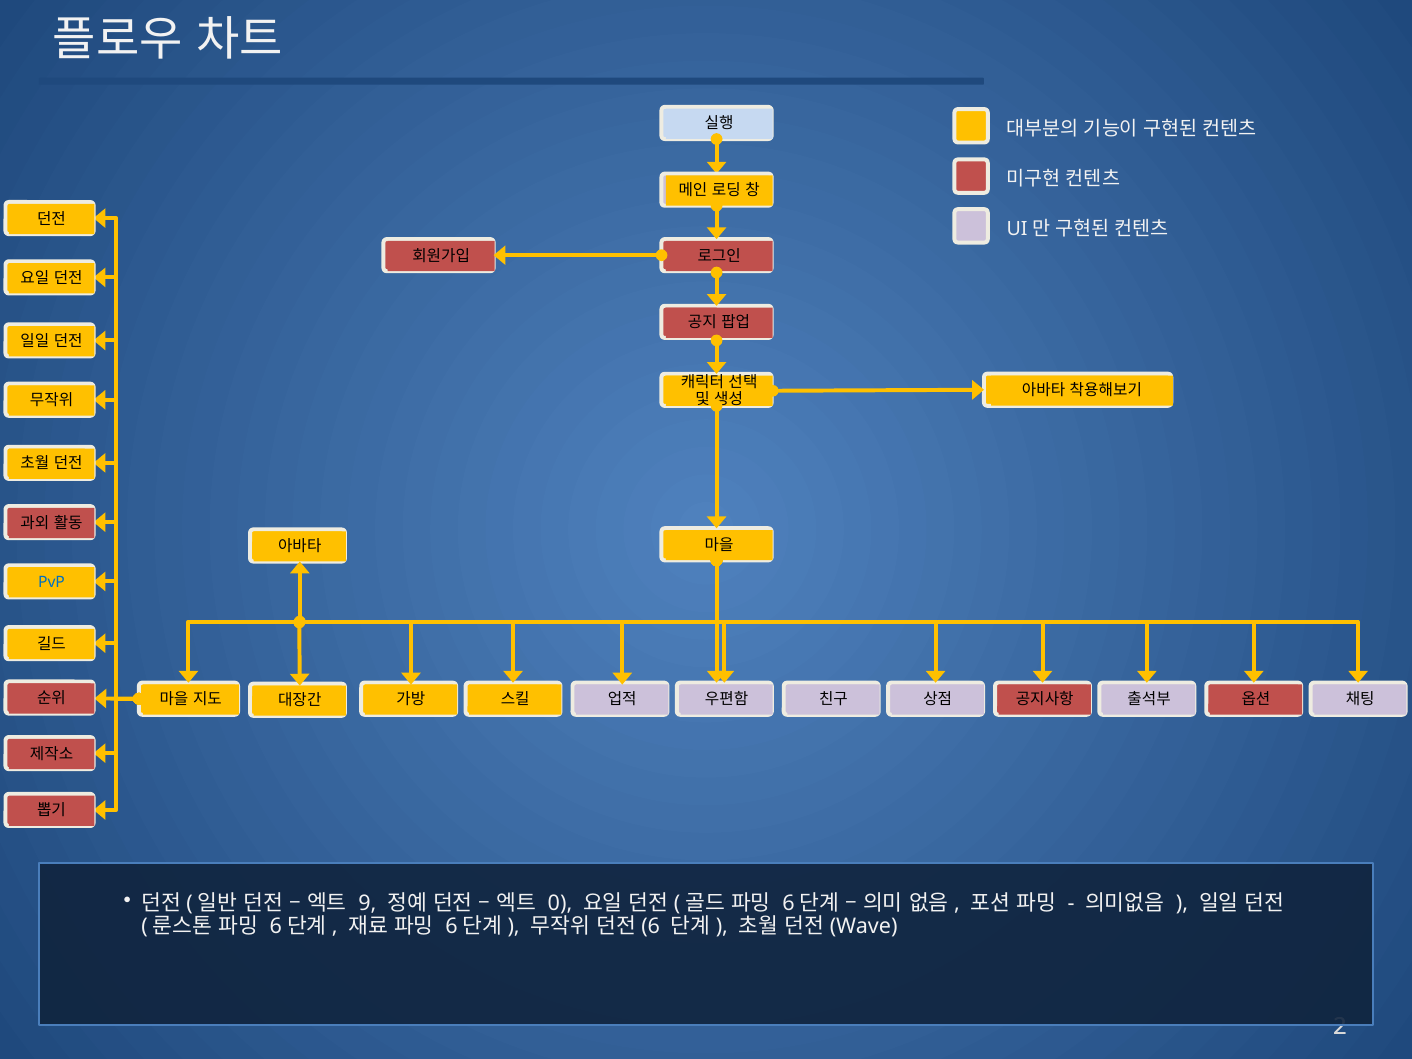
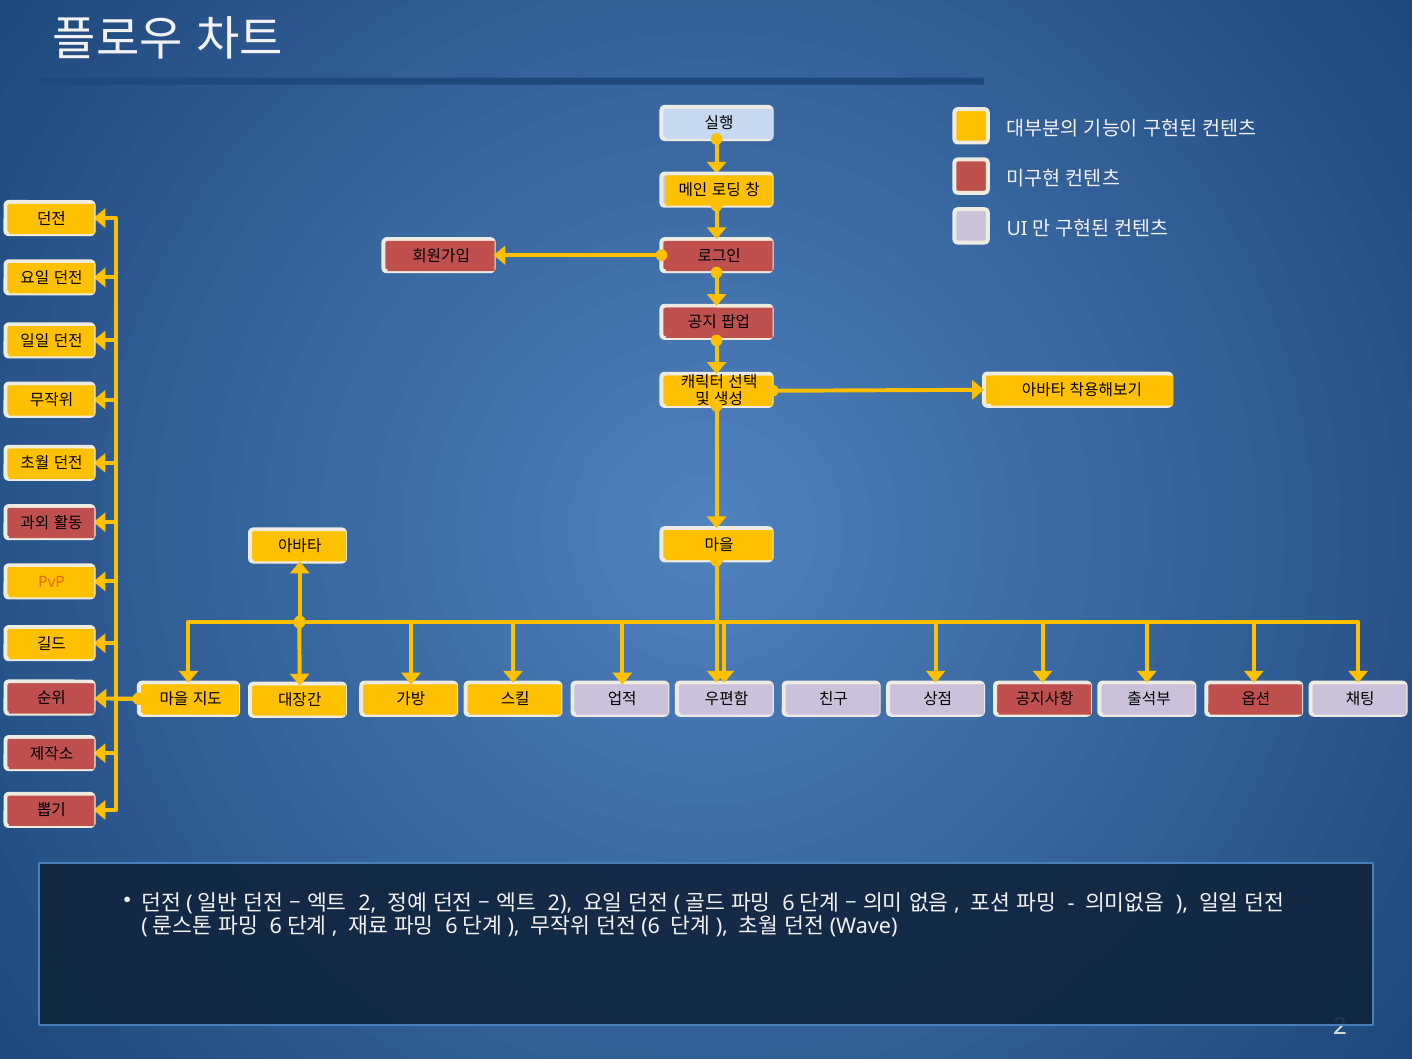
PvP colour: blue -> orange (52, 582)
9: 9 -> 2 (367, 904)
0: 0 -> 2 (560, 904)
